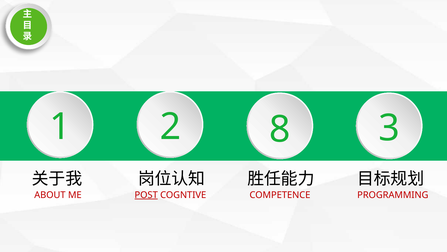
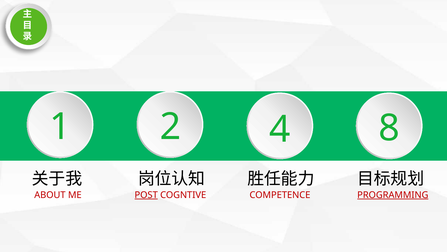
8: 8 -> 4 (280, 129)
3: 3 -> 8 (389, 128)
PROGRAMMING underline: none -> present (393, 195)
